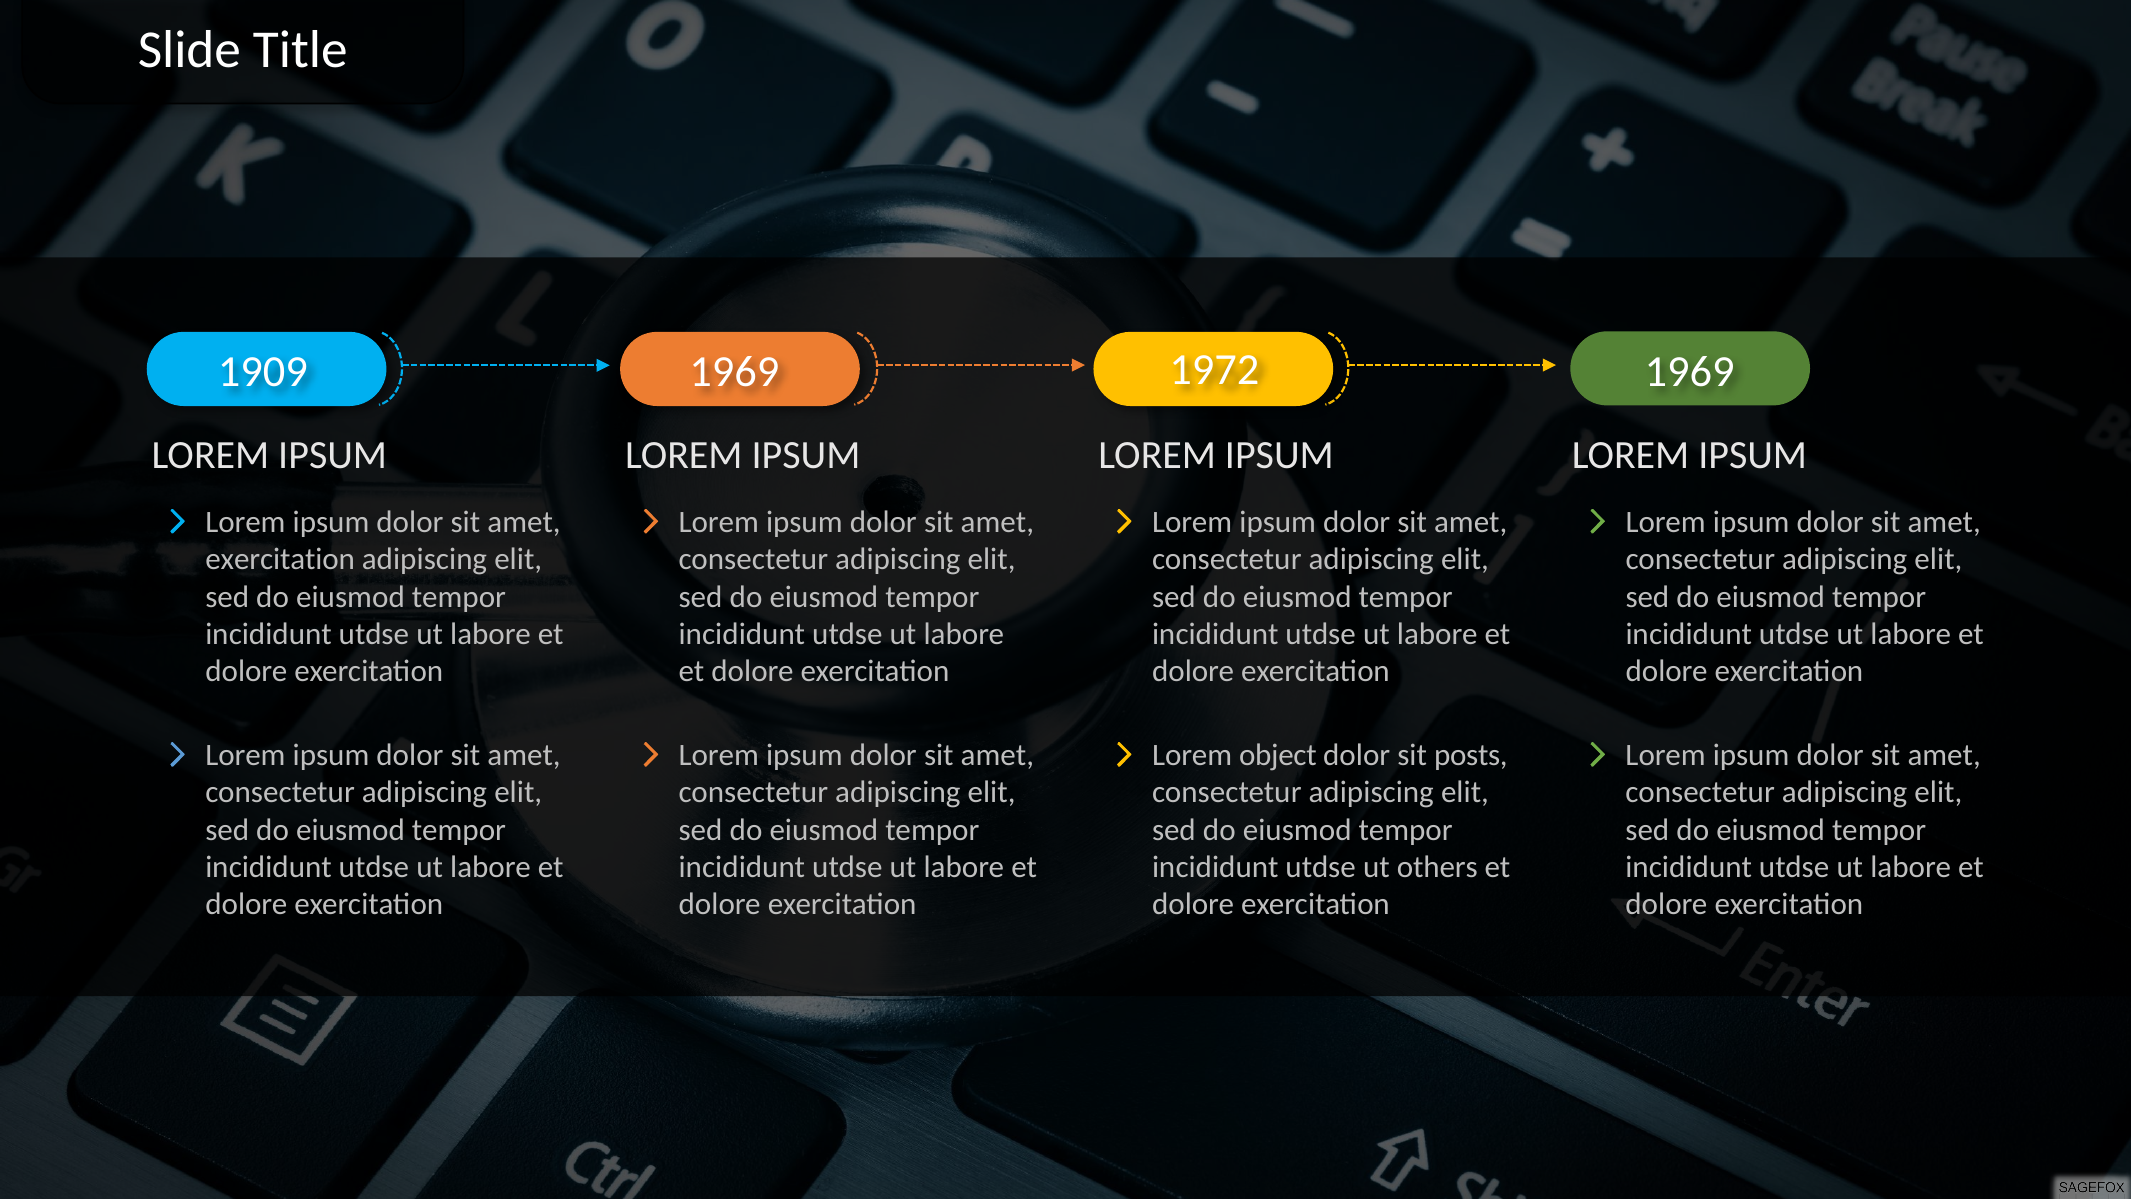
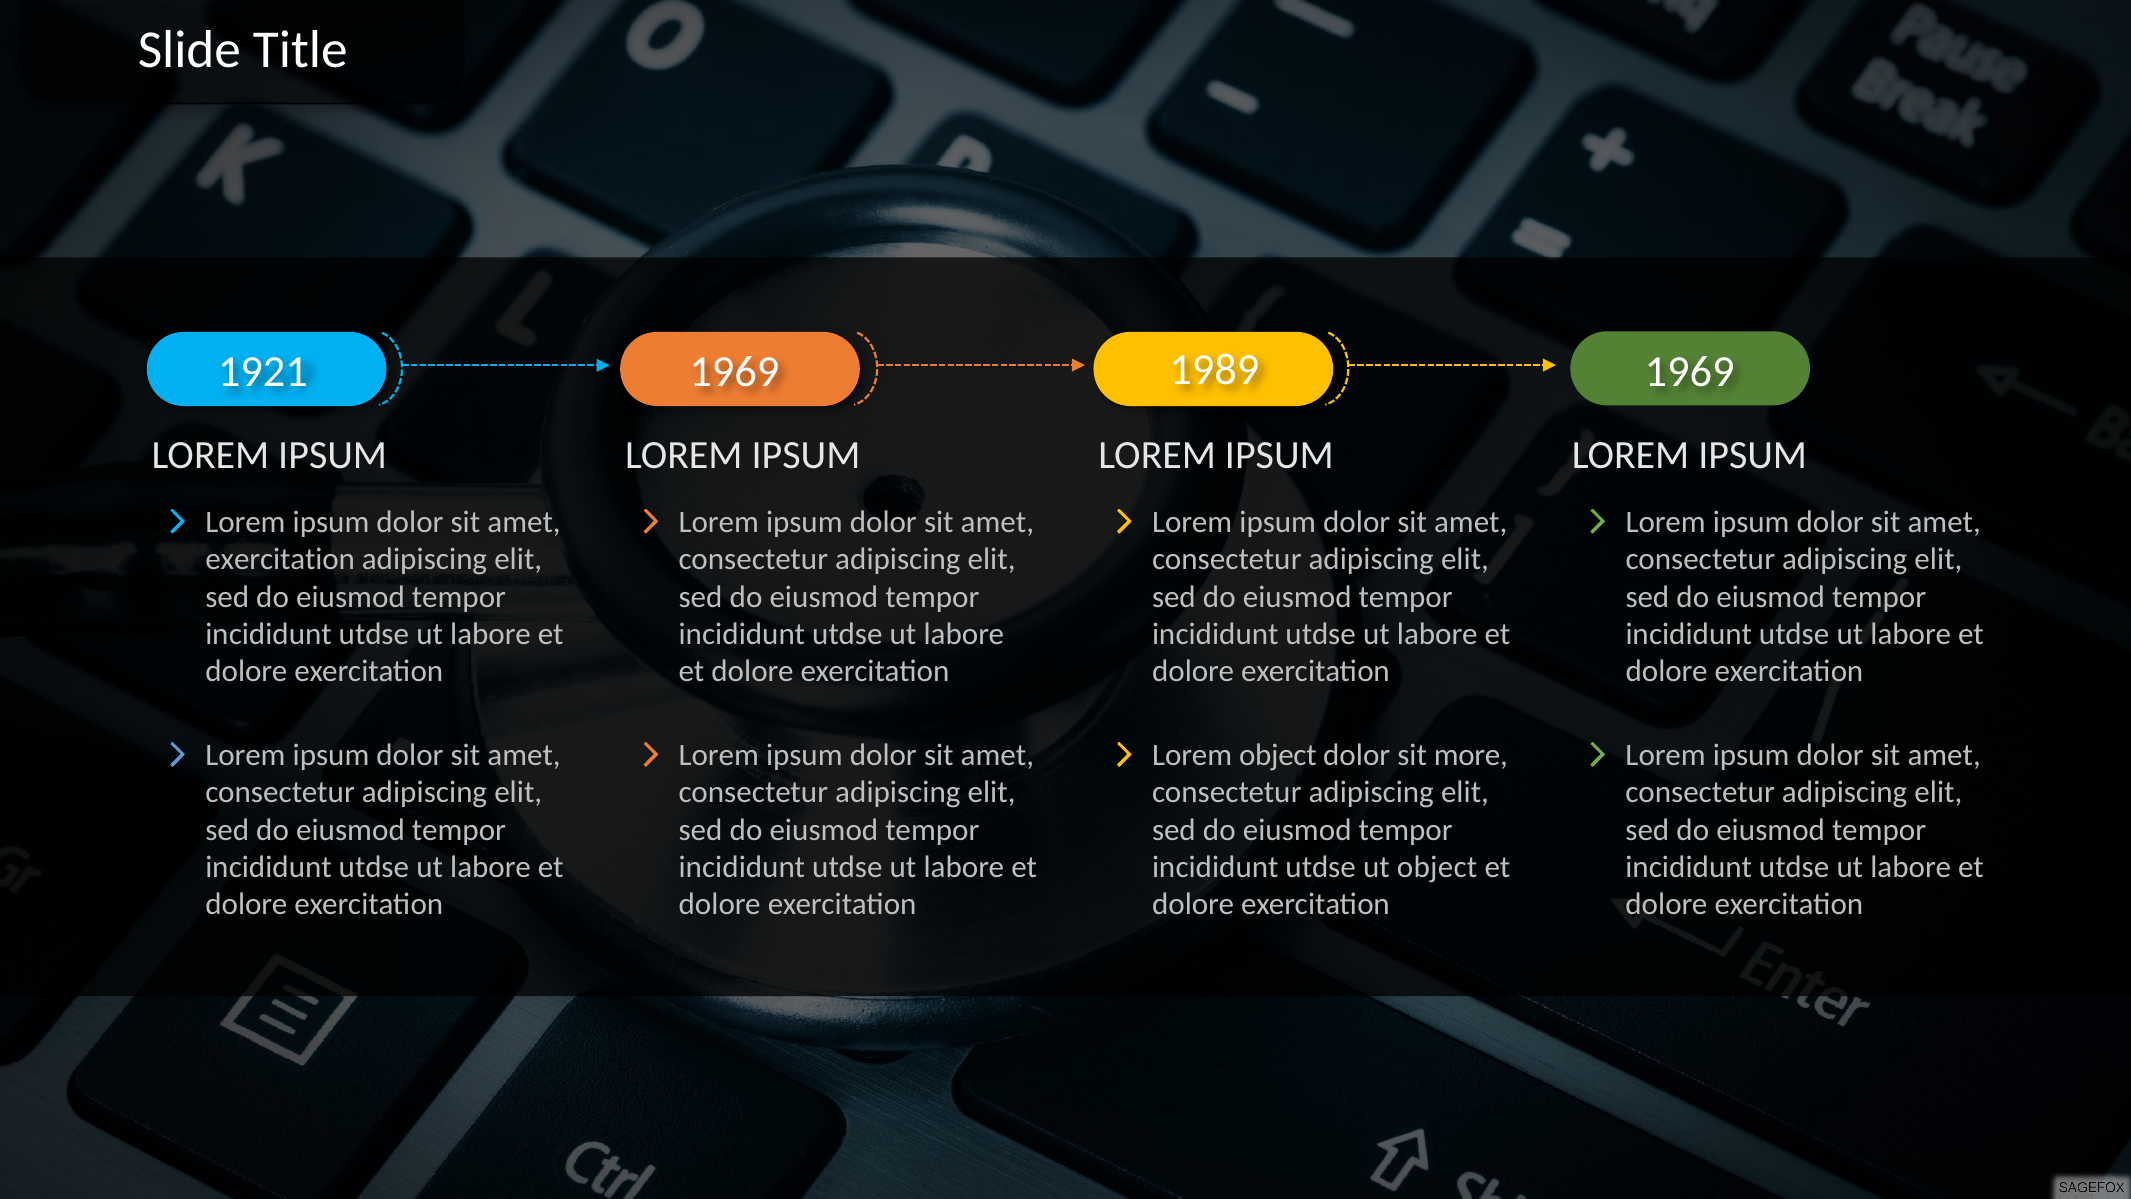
1909: 1909 -> 1921 (263, 372)
1972: 1972 -> 1989 (1214, 369)
posts: posts -> more (1471, 755)
ut others: others -> object (1437, 867)
